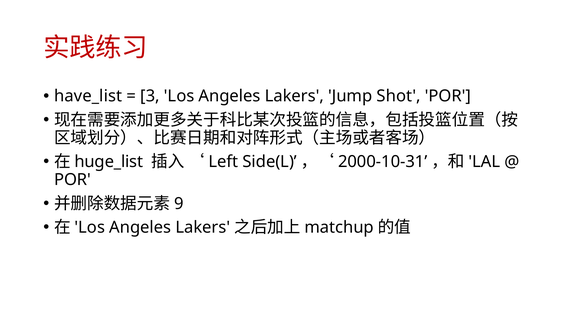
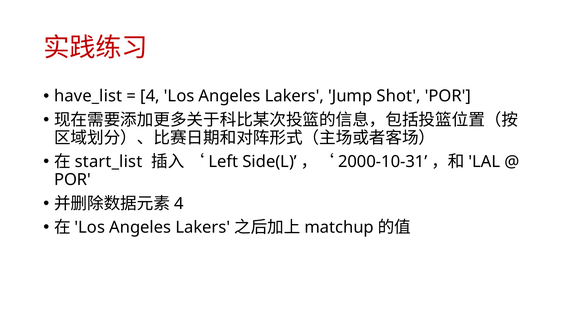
3: 3 -> 4 (150, 96)
huge_list: huge_list -> start_list (109, 162)
9: 9 -> 4 (179, 204)
